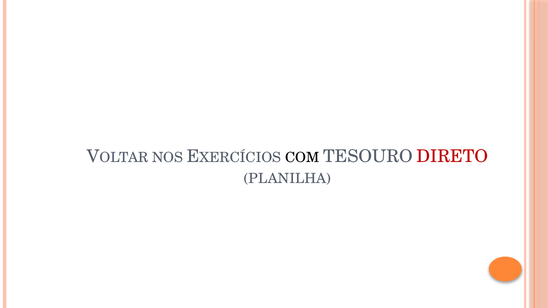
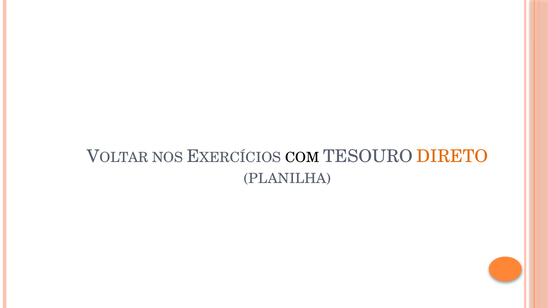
DIRETO colour: red -> orange (452, 157)
